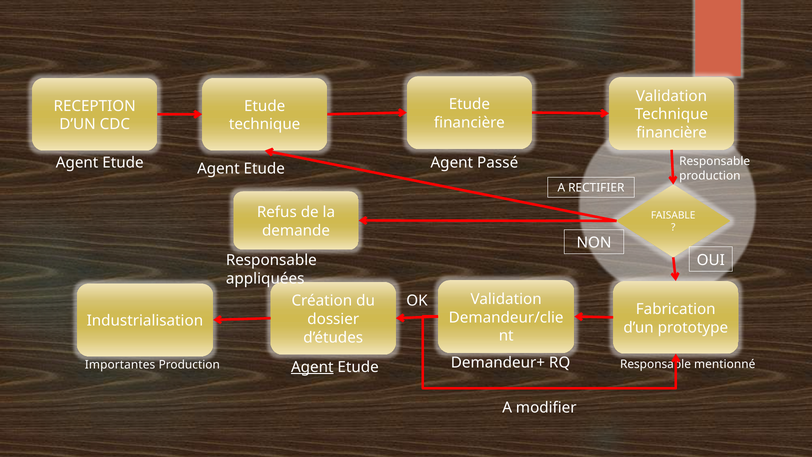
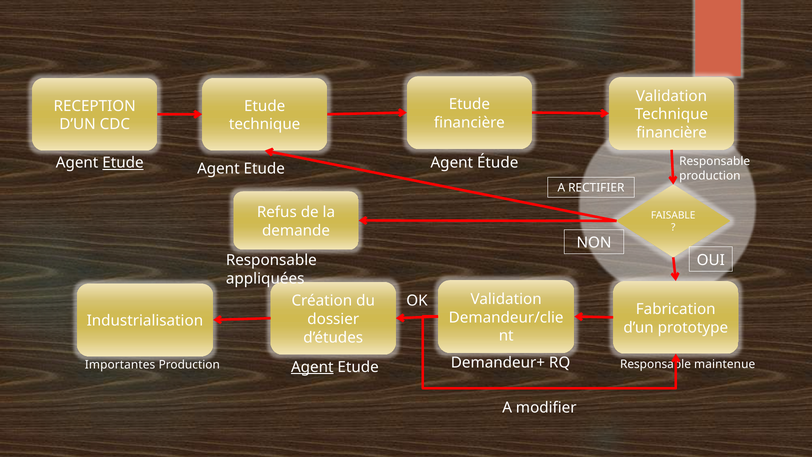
Etude underline: none -> present (123, 163)
Passé: Passé -> Étude (498, 163)
mentionné: mentionné -> maintenue (725, 364)
